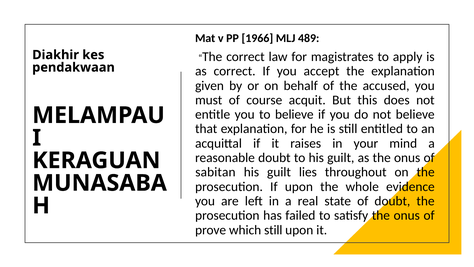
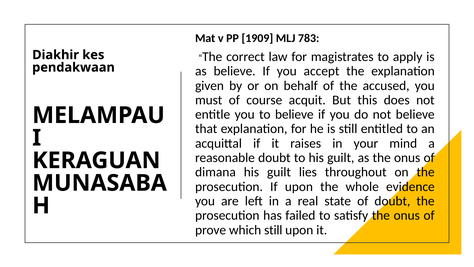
1966: 1966 -> 1909 (257, 38)
489: 489 -> 783 (309, 38)
as correct: correct -> believe (235, 71)
sabitan: sabitan -> dimana (215, 172)
